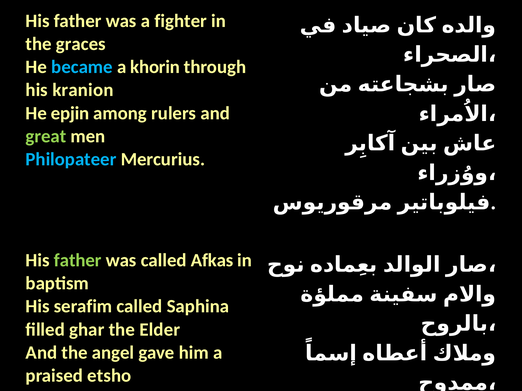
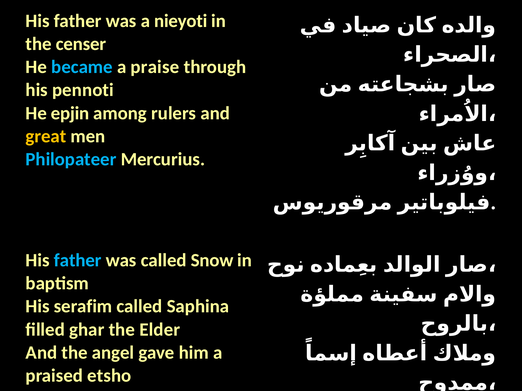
fighter: fighter -> nieyoti (181, 21)
graces: graces -> censer (81, 44)
khorin: khorin -> praise (155, 67)
kranion: kranion -> pennoti (83, 90)
great colour: light green -> yellow (46, 136)
father colour: light green -> light blue (78, 261)
Afkas: Afkas -> Snow (212, 261)
